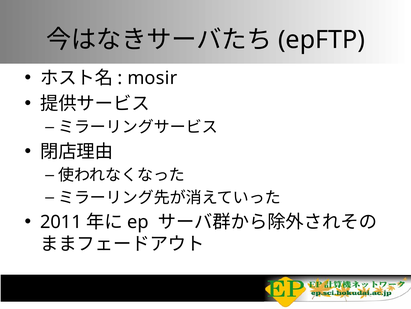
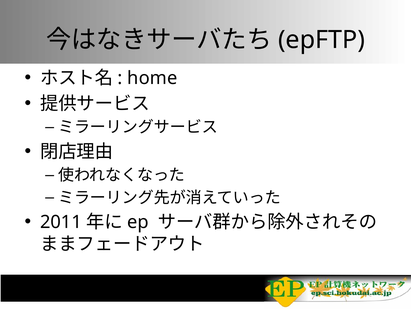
mosir: mosir -> home (152, 78)
